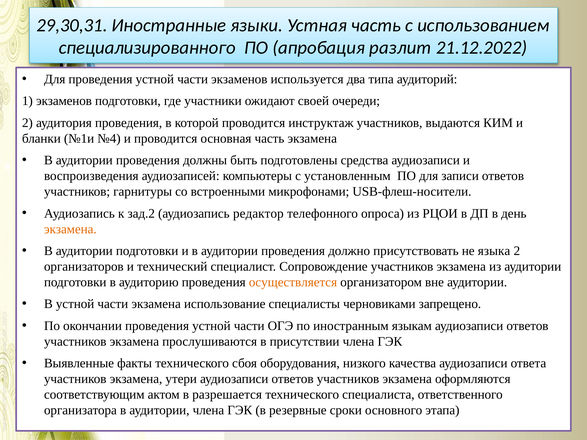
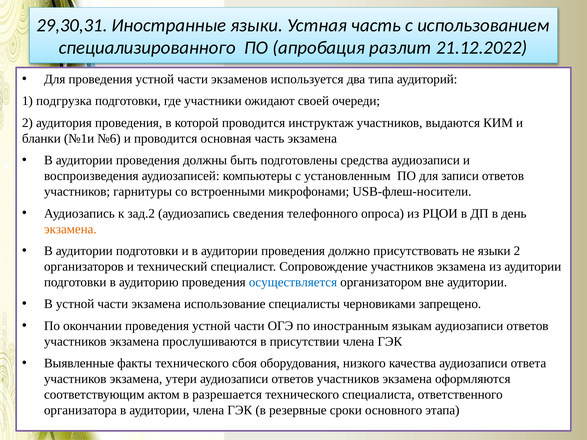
1 экзаменов: экзаменов -> подгрузка (64, 101)
№4: №4 -> №6 (109, 139)
редактор: редактор -> сведения (258, 214)
не языка: языка -> языки (494, 251)
осуществляется colour: orange -> blue (293, 282)
